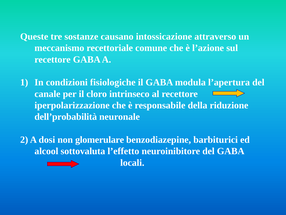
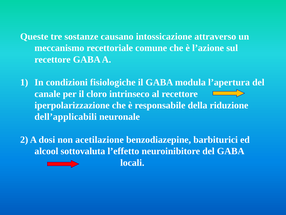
dell’probabilità: dell’probabilità -> dell’applicabili (66, 117)
glomerulare: glomerulare -> acetilazione (100, 139)
